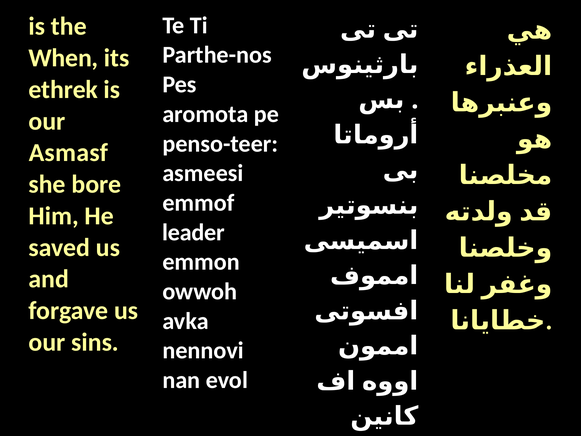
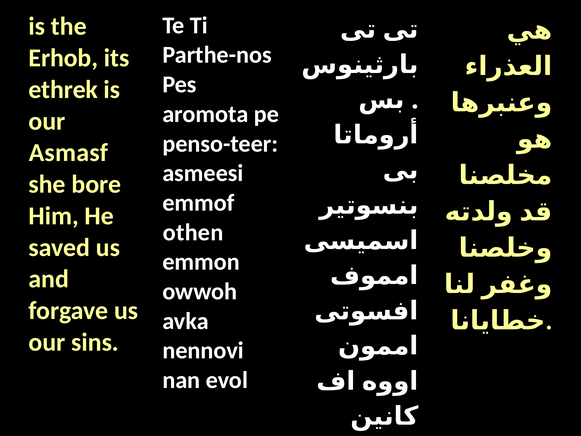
When: When -> Erhob (63, 58)
leader: leader -> othen (193, 232)
